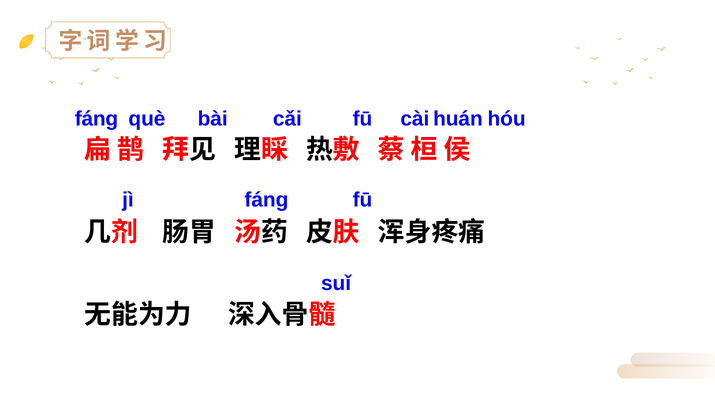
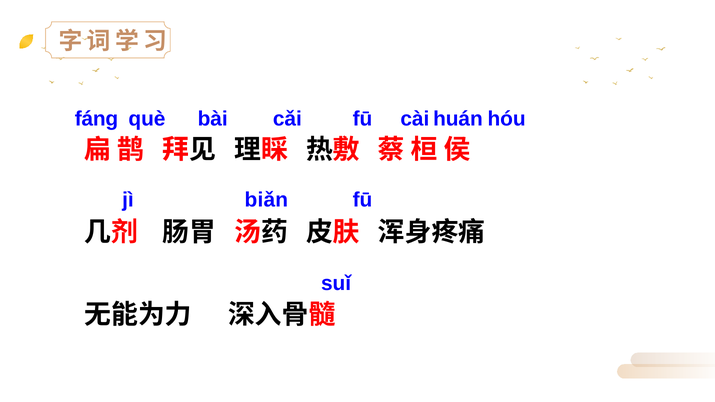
fáng: fáng -> biǎn (266, 200)
